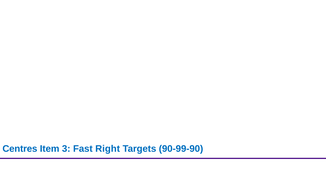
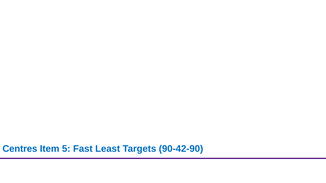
3: 3 -> 5 (66, 149)
Right: Right -> Least (108, 149)
90-99-90: 90-99-90 -> 90-42-90 (181, 149)
